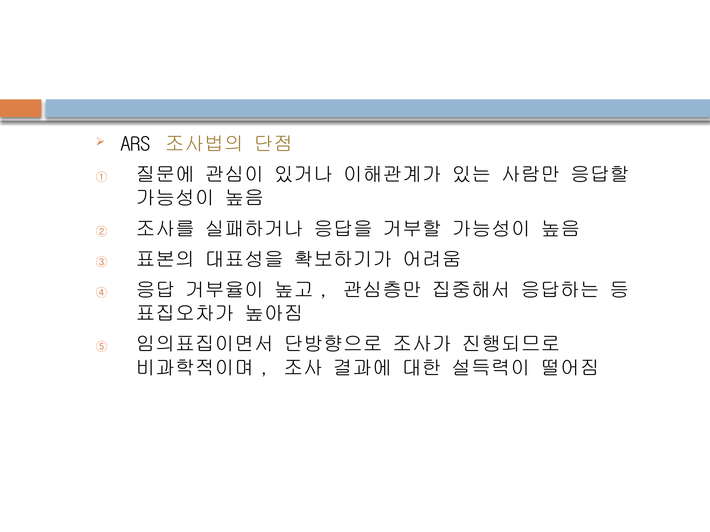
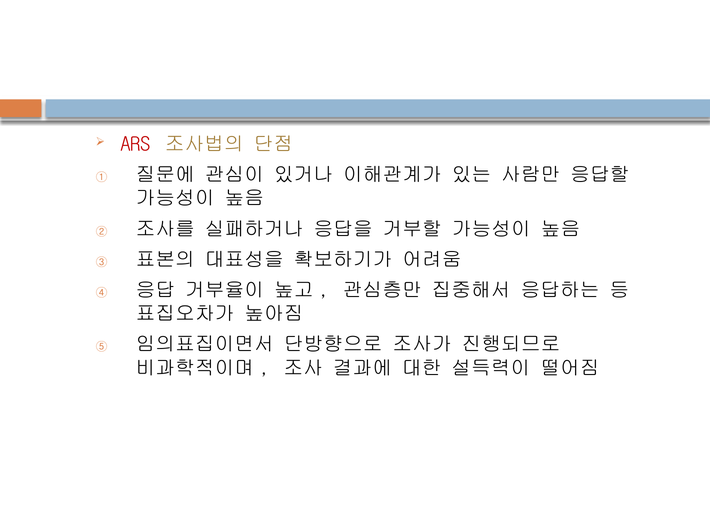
ARS colour: black -> red (135, 144)
